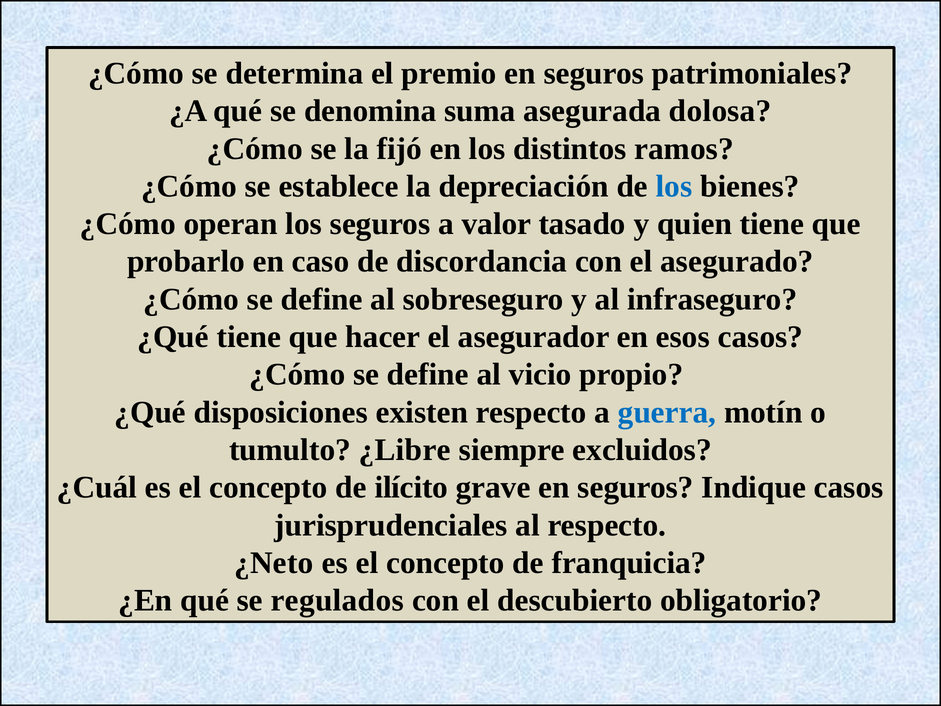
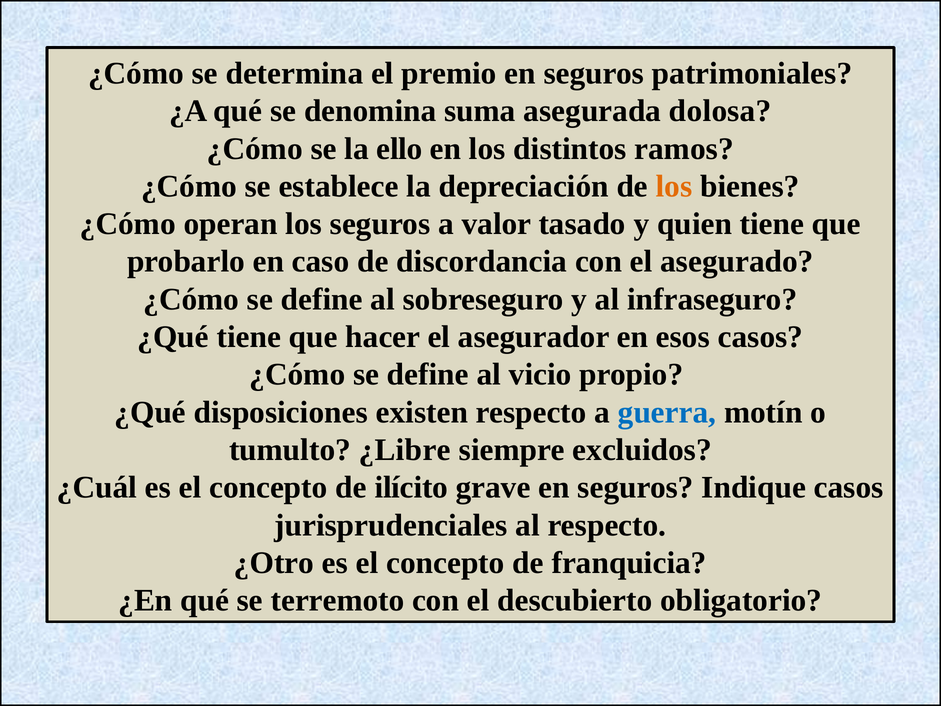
fijó: fijó -> ello (399, 149)
los colour: blue -> orange (674, 186)
¿Neto: ¿Neto -> ¿Otro (274, 563)
regulados: regulados -> terremoto (338, 600)
